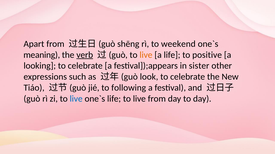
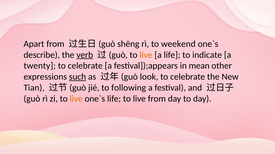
meaning: meaning -> describe (42, 55)
positive: positive -> indicate (207, 55)
looking: looking -> twenty (40, 66)
sister: sister -> mean (199, 66)
such underline: none -> present (78, 77)
Tiáo: Tiáo -> Tian (34, 88)
live colour: blue -> orange (76, 99)
